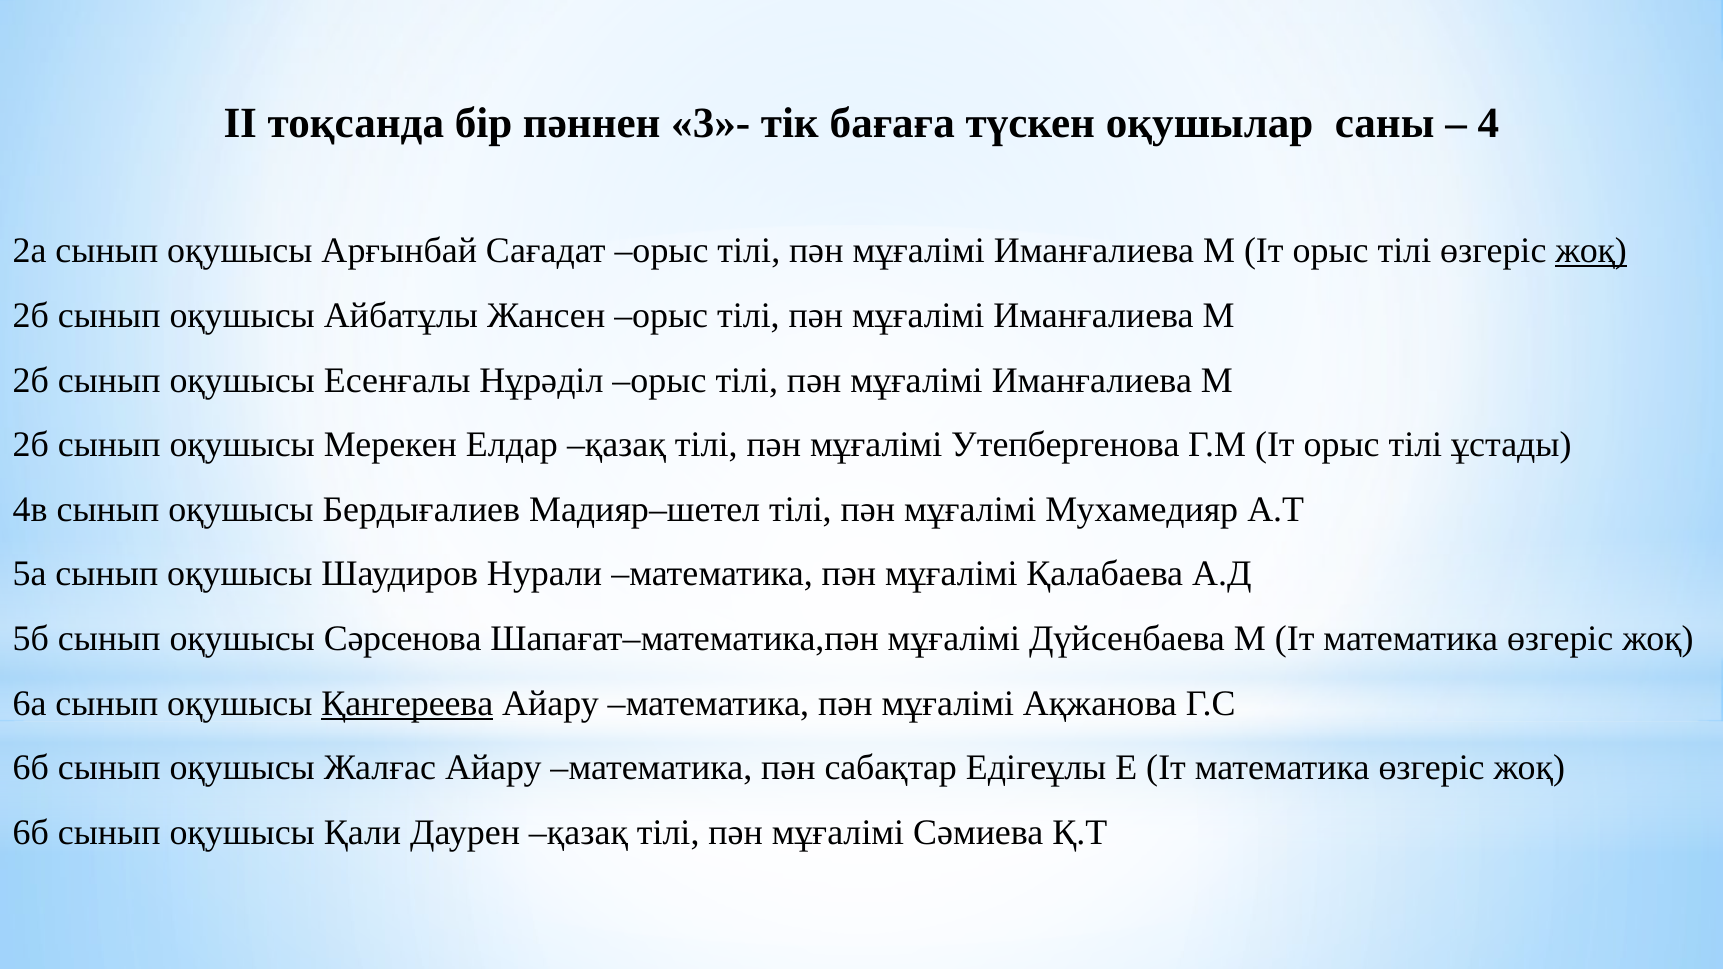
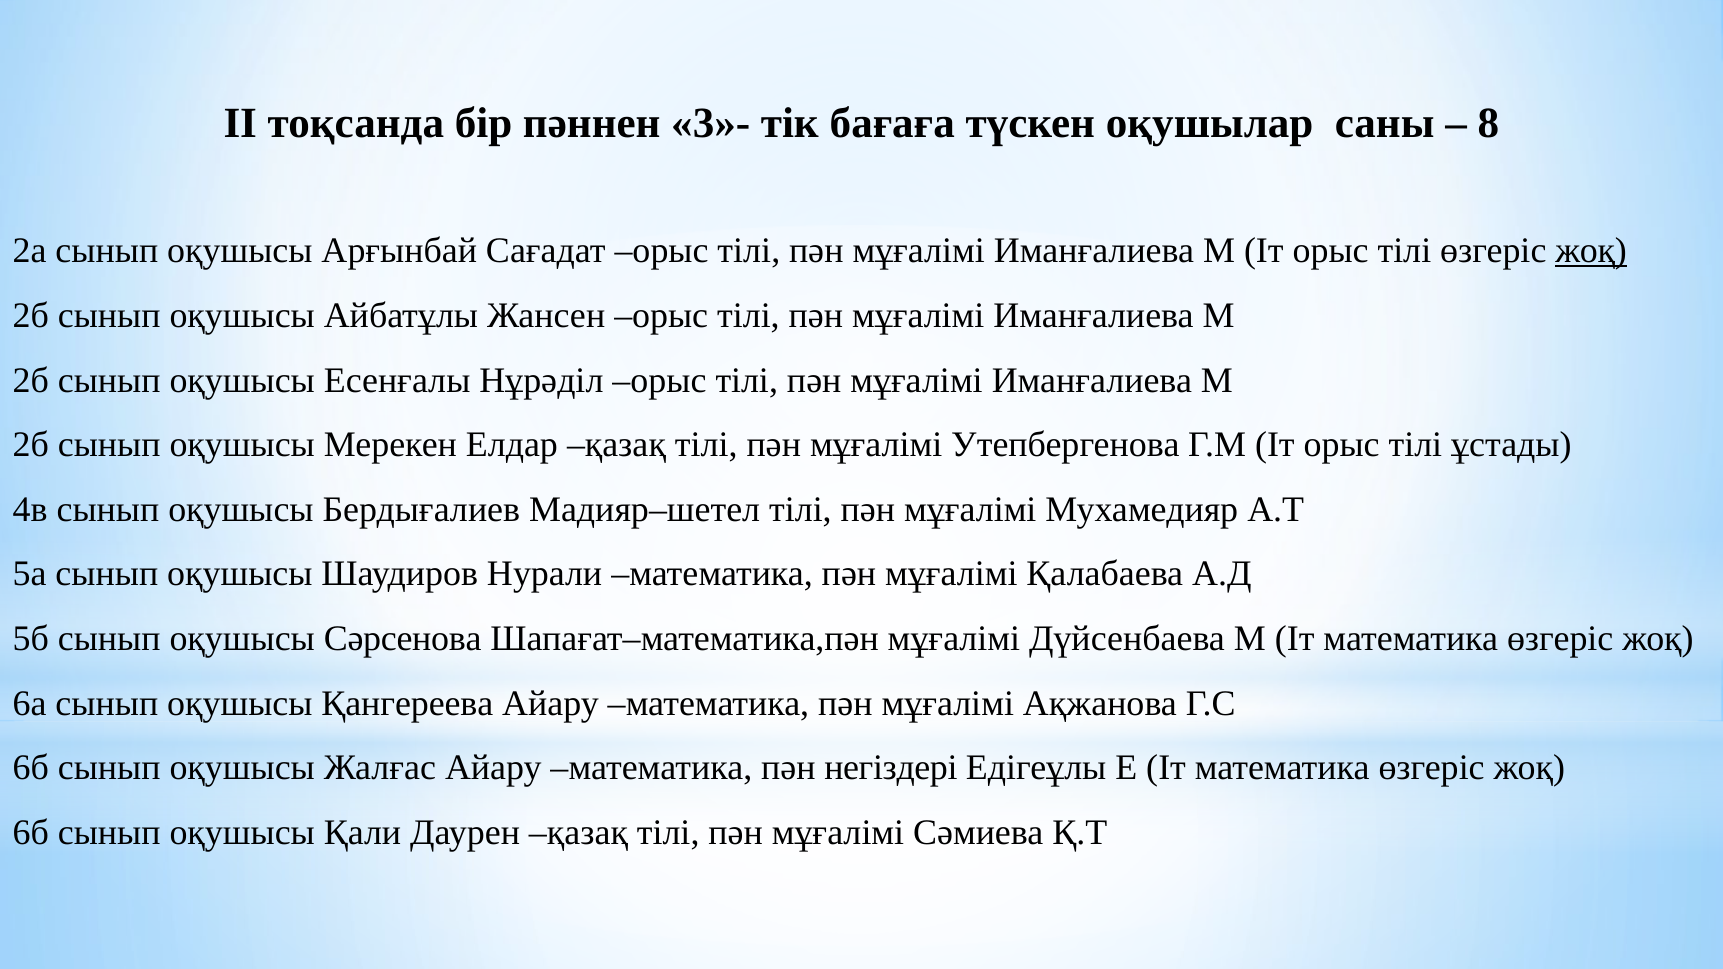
4: 4 -> 8 (1488, 123)
Қангереева underline: present -> none (407, 703)
сабақтар: сабақтар -> негіздері (891, 768)
